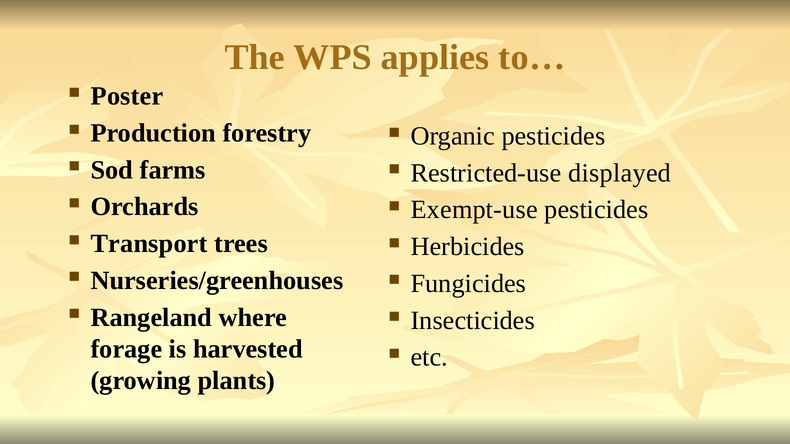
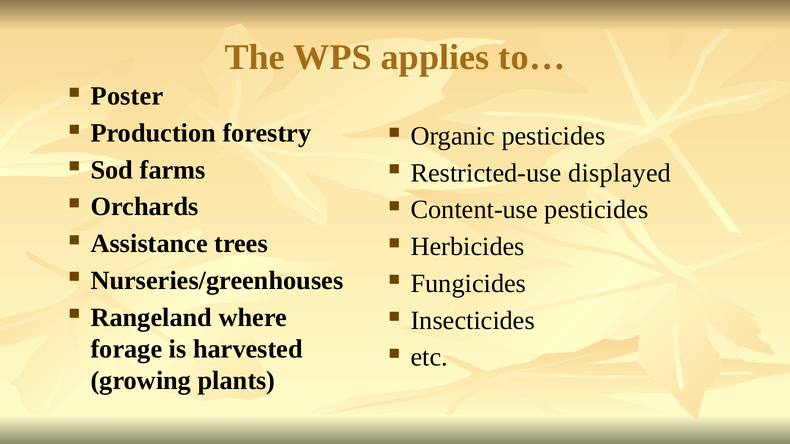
Exempt-use: Exempt-use -> Content-use (474, 210)
Transport: Transport -> Assistance (149, 244)
